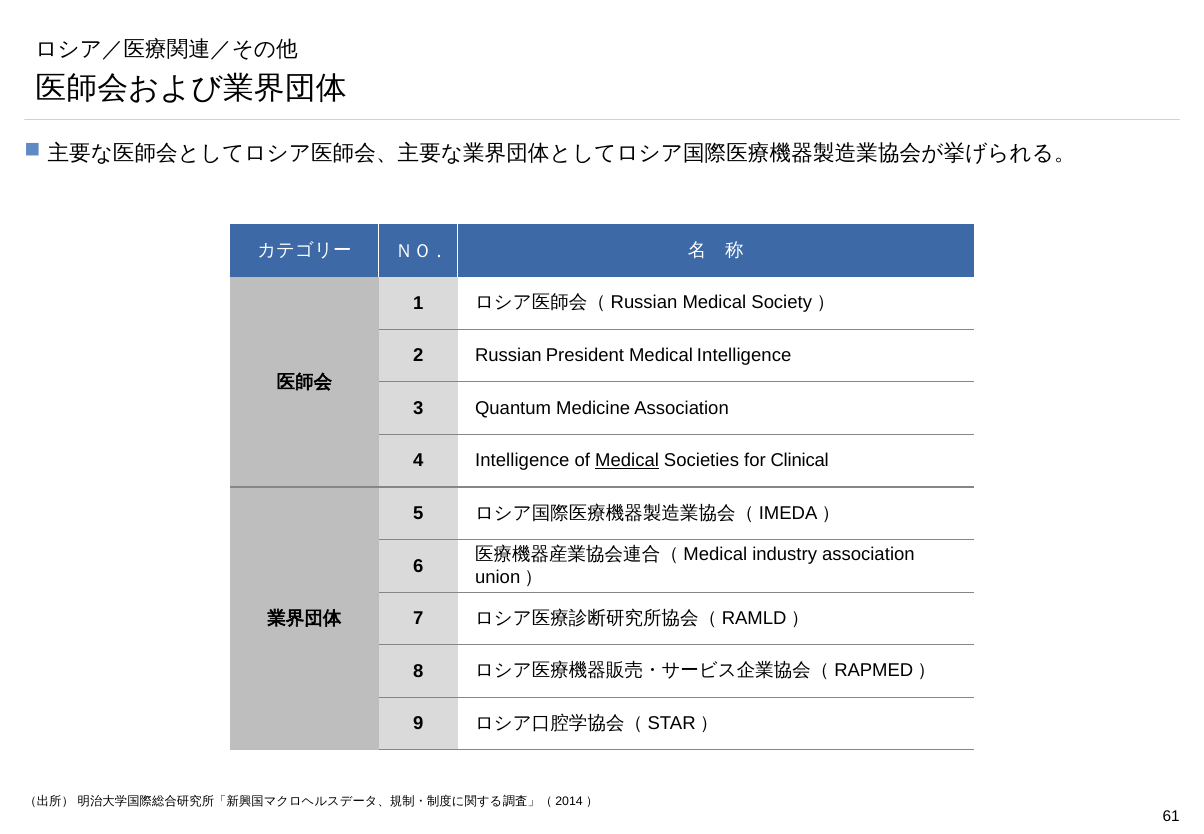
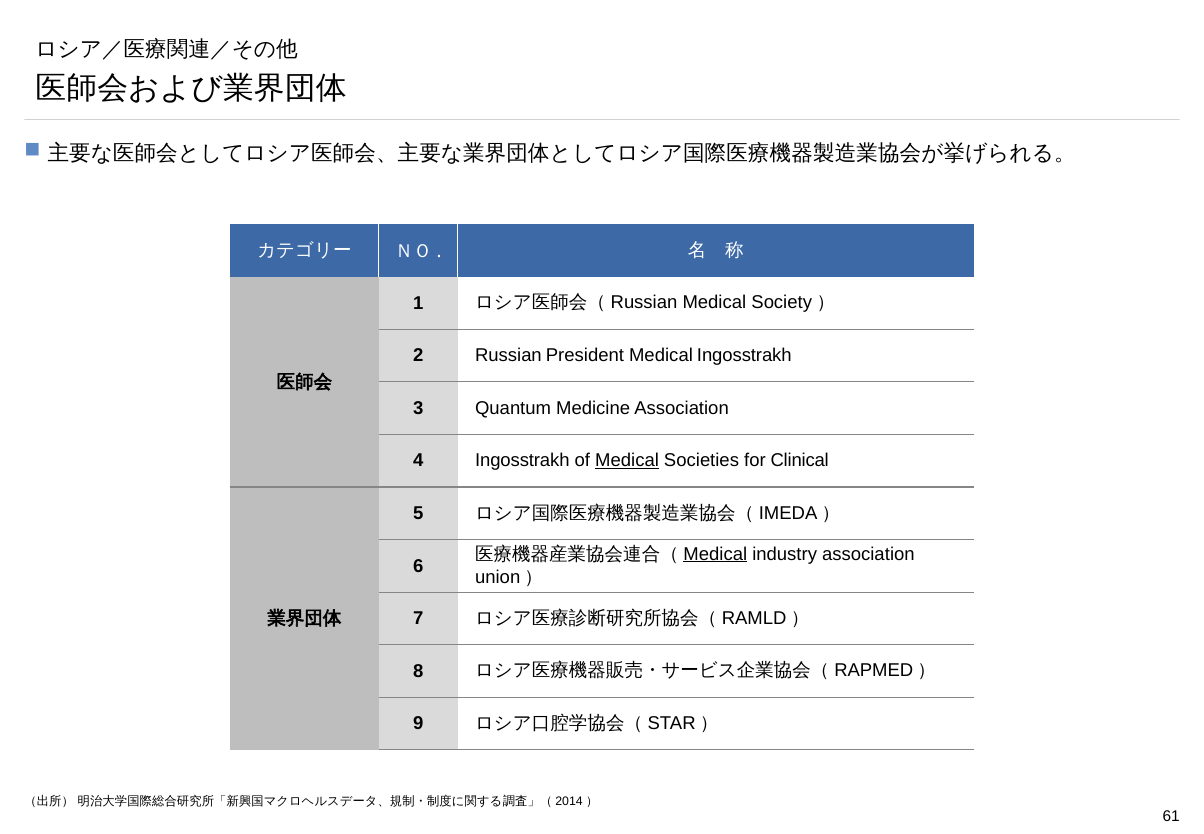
Medical Intelligence: Intelligence -> Ingosstrakh (744, 356)
4 Intelligence: Intelligence -> Ingosstrakh (522, 461)
Medical underline: none -> present (715, 554)
